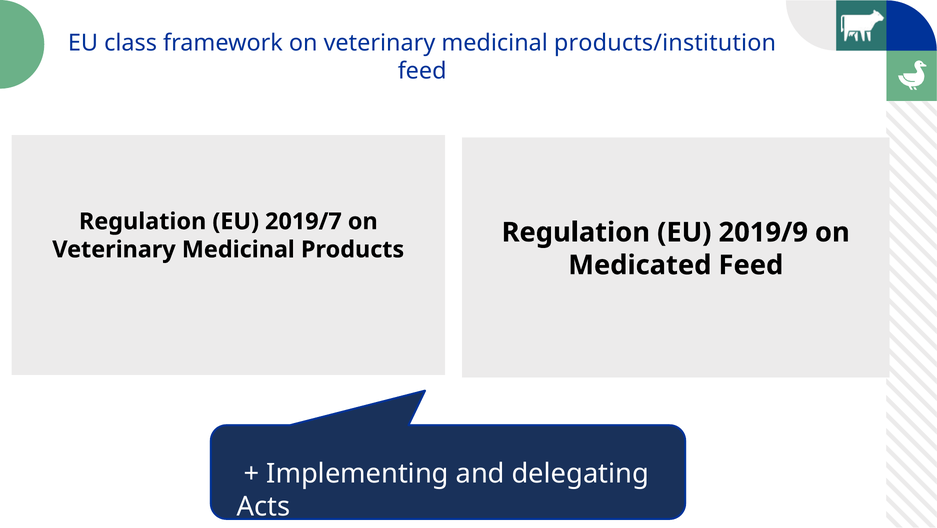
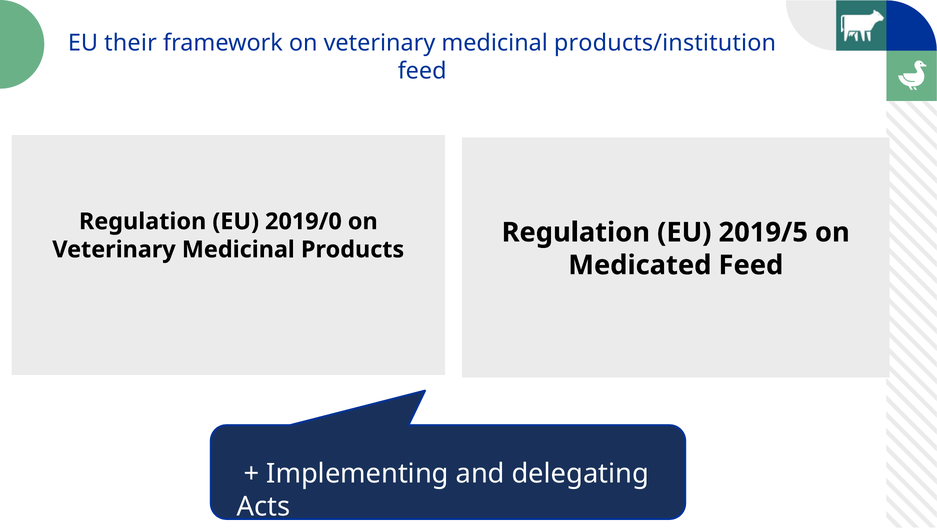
class: class -> their (130, 43)
2019/7: 2019/7 -> 2019/0 (303, 222)
2019/9: 2019/9 -> 2019/5 (763, 232)
